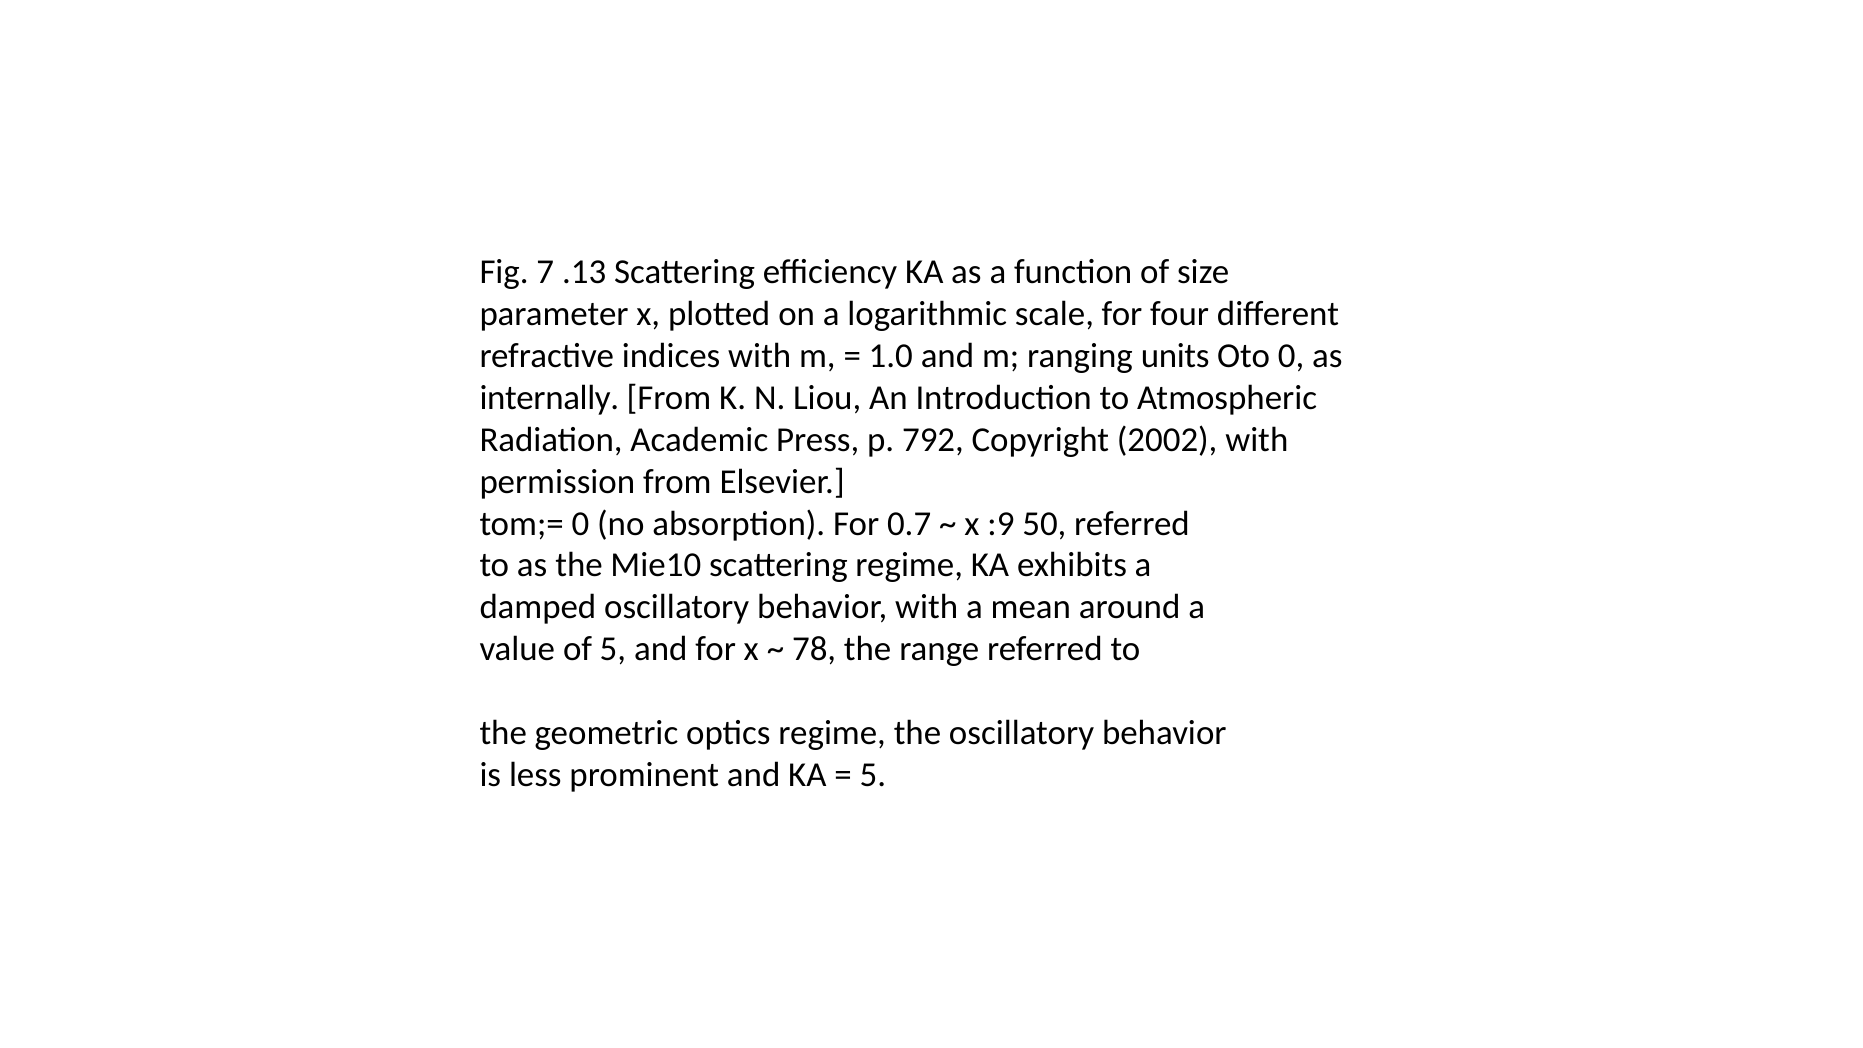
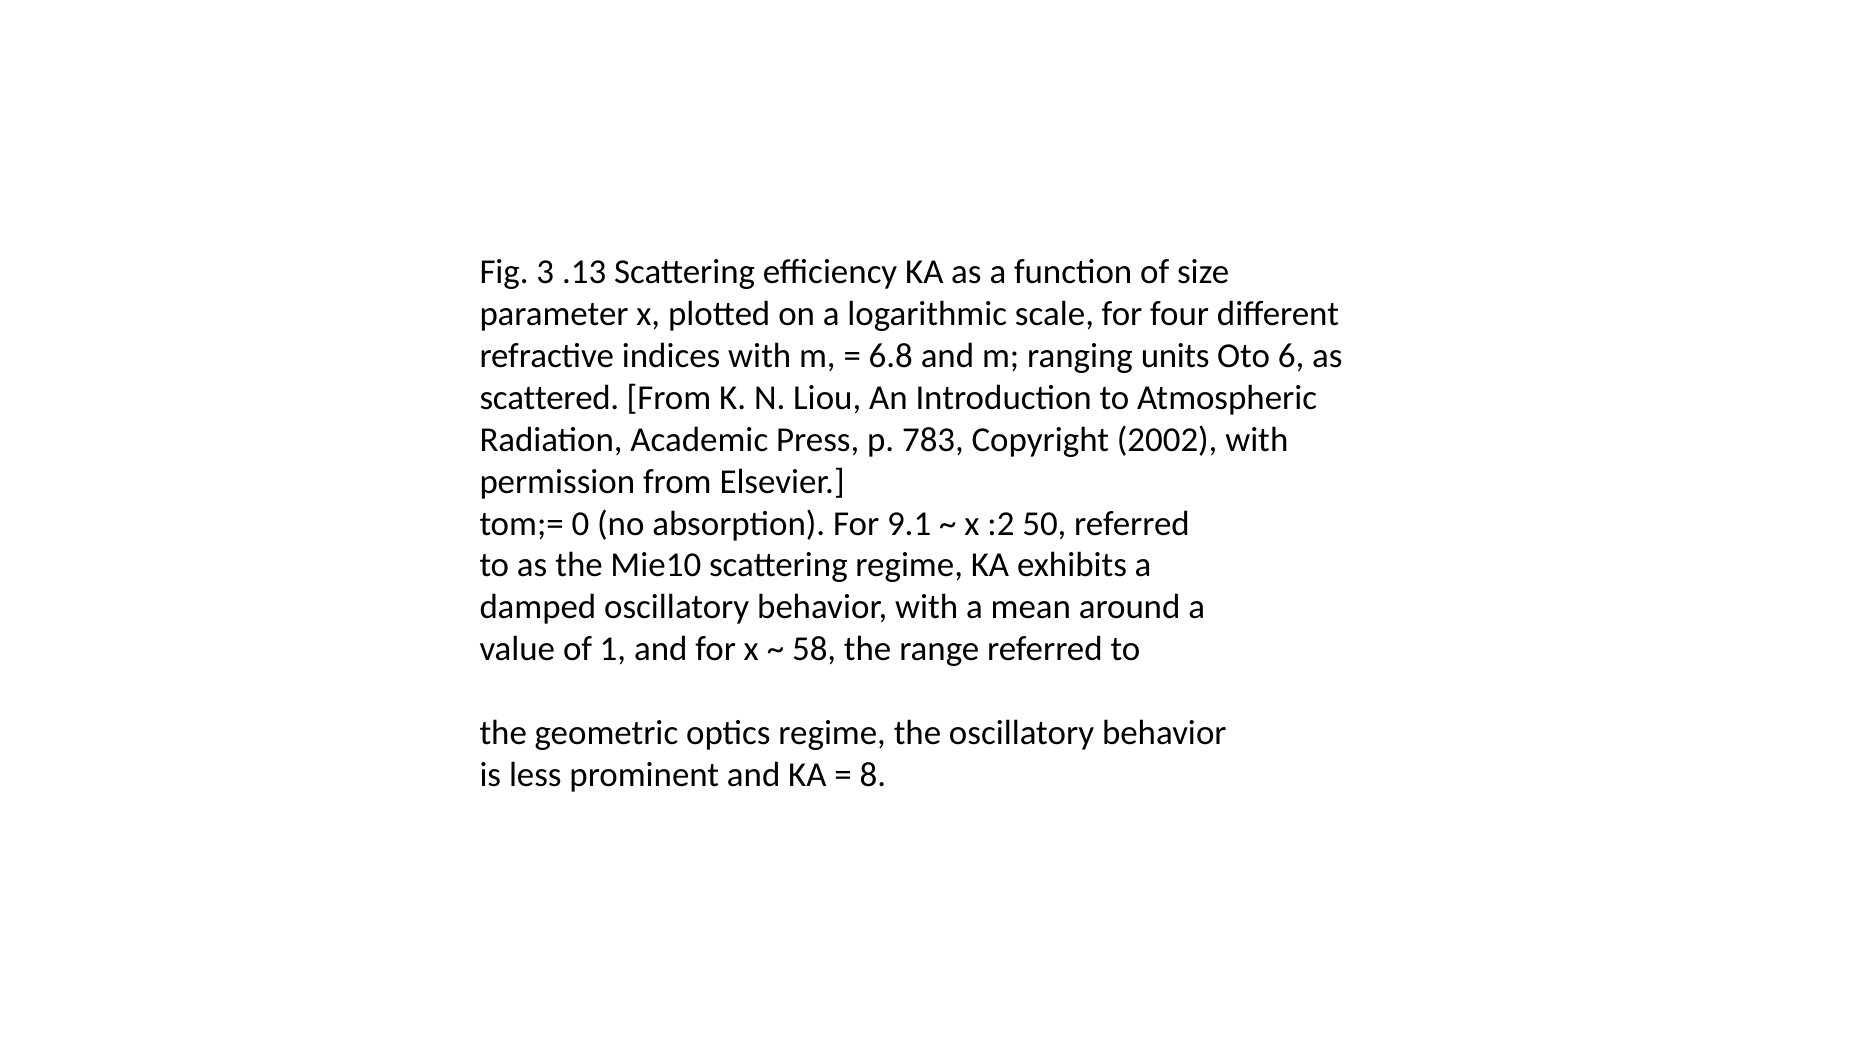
7: 7 -> 3 (545, 272)
1.0: 1.0 -> 6.8 (891, 356)
Oto 0: 0 -> 6 (1291, 356)
internally: internally -> scattered (549, 398)
792: 792 -> 783 (933, 440)
0.7: 0.7 -> 9.1 (909, 523)
:9: :9 -> :2 (1001, 523)
of 5: 5 -> 1 (613, 649)
78: 78 -> 58 (814, 649)
5: 5 -> 8 (873, 775)
